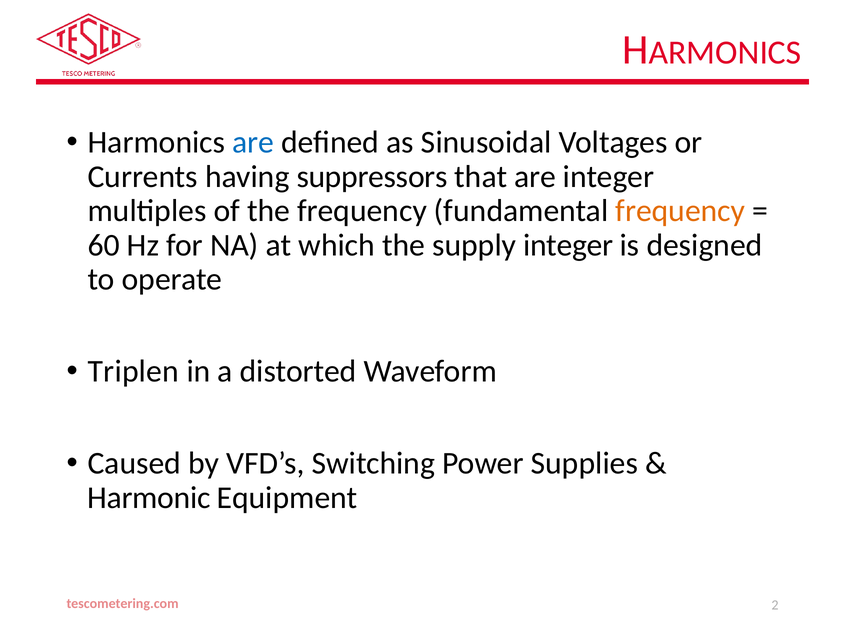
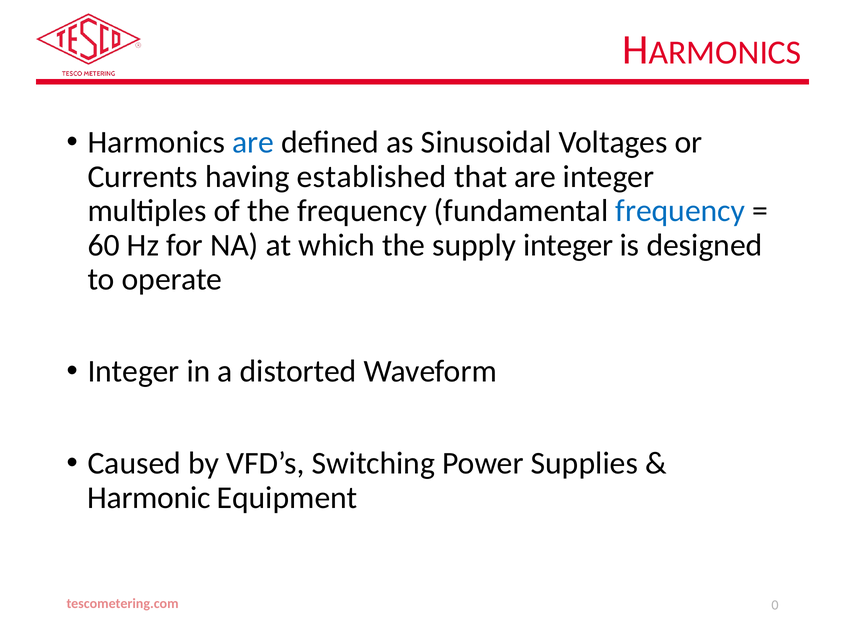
suppressors: suppressors -> established (372, 176)
frequency colour: orange -> blue (680, 211)
Triplen: Triplen -> Integer (134, 371)
2: 2 -> 0 (775, 605)
